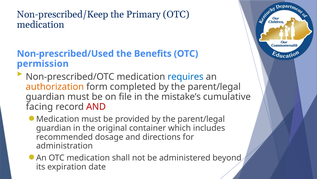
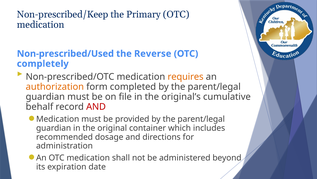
Benefits: Benefits -> Reverse (153, 53)
permission: permission -> completely (43, 63)
requires colour: blue -> orange (186, 76)
mistake’s: mistake’s -> original’s (181, 96)
facing: facing -> behalf (39, 106)
